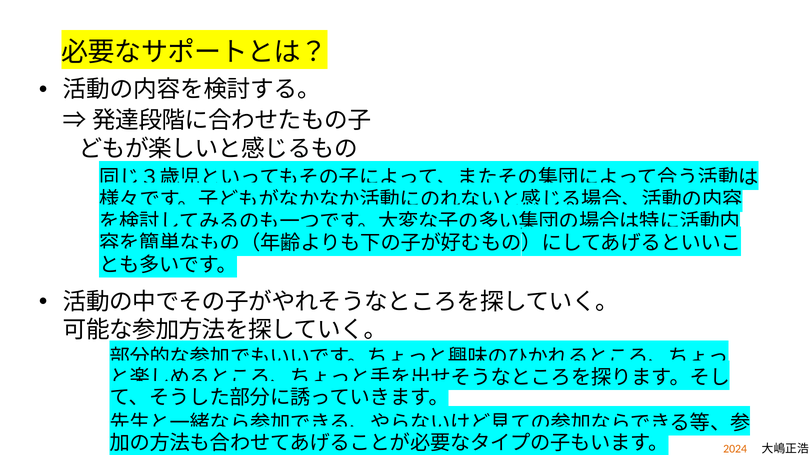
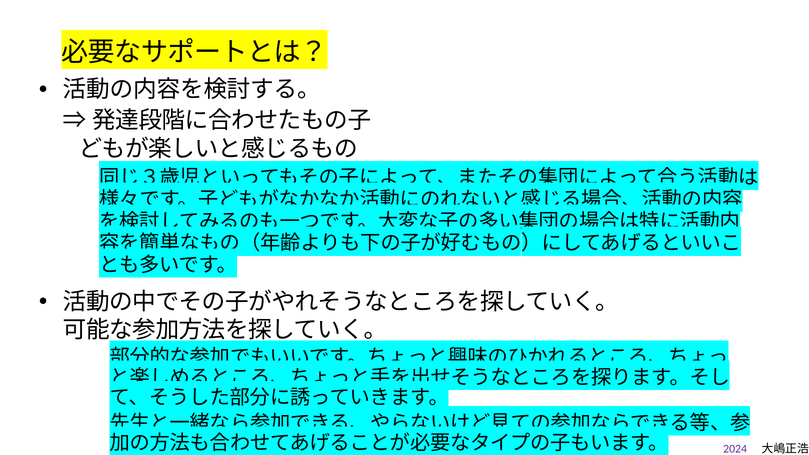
2024 colour: orange -> purple (735, 449)
